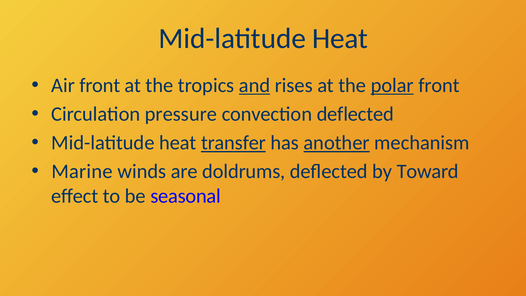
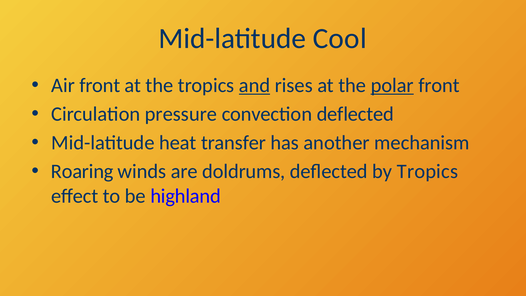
Heat: Heat -> Cool (340, 39)
transfer underline: present -> none (233, 143)
another underline: present -> none (337, 143)
Marine: Marine -> Roaring (82, 171)
by Toward: Toward -> Tropics (427, 171)
seasonal: seasonal -> highland (186, 196)
